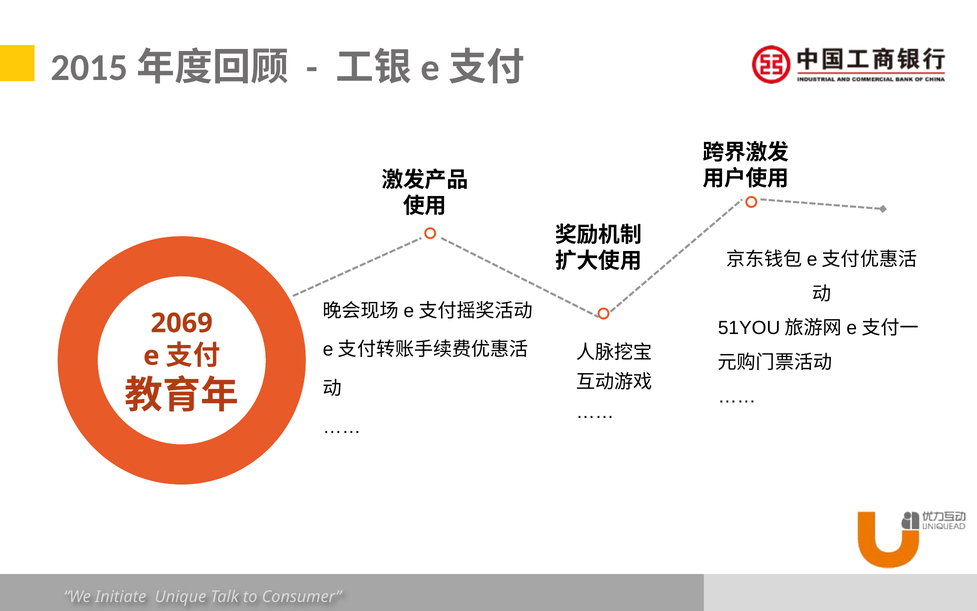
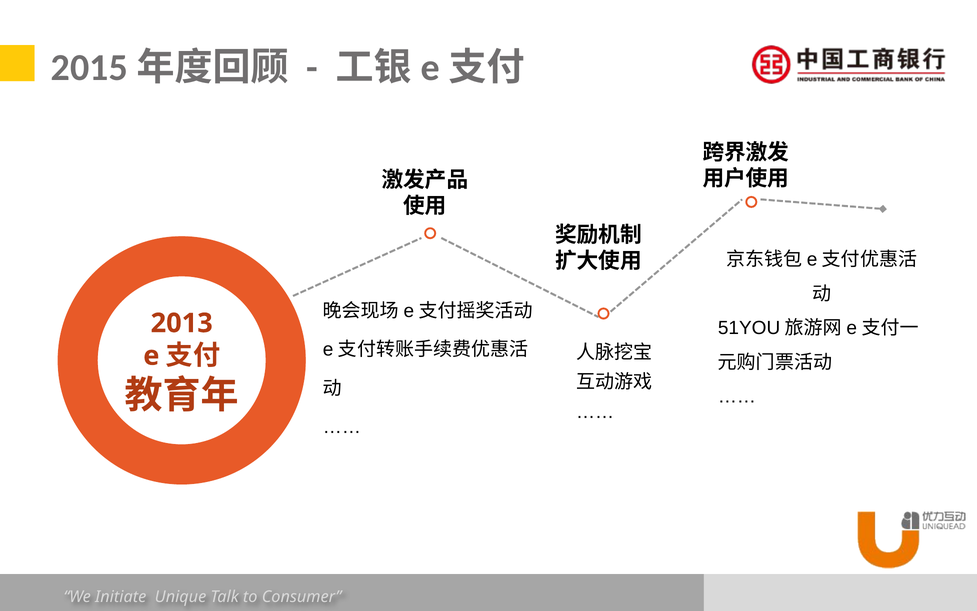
2069: 2069 -> 2013 (182, 323)
